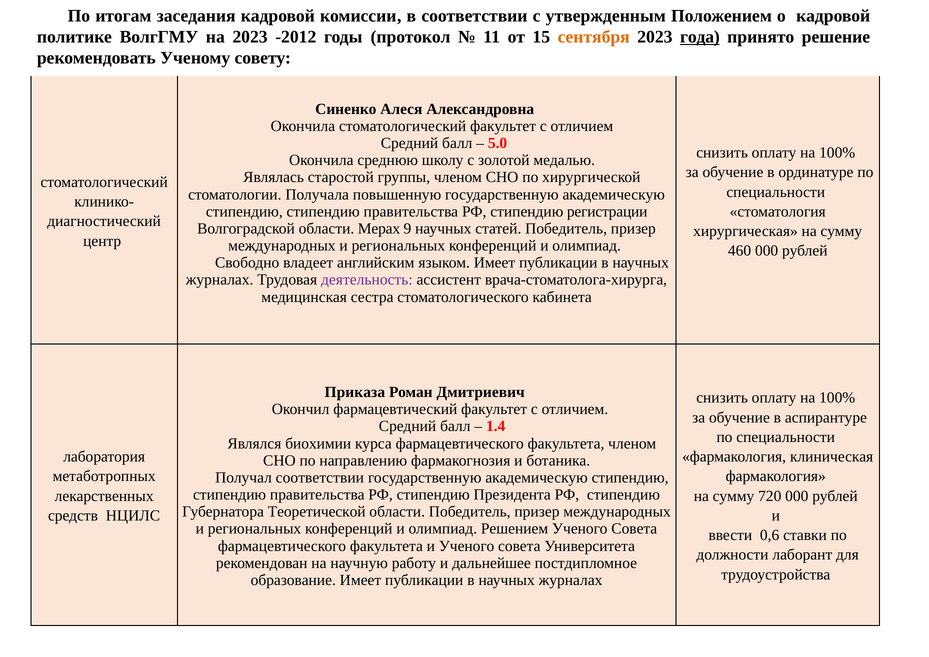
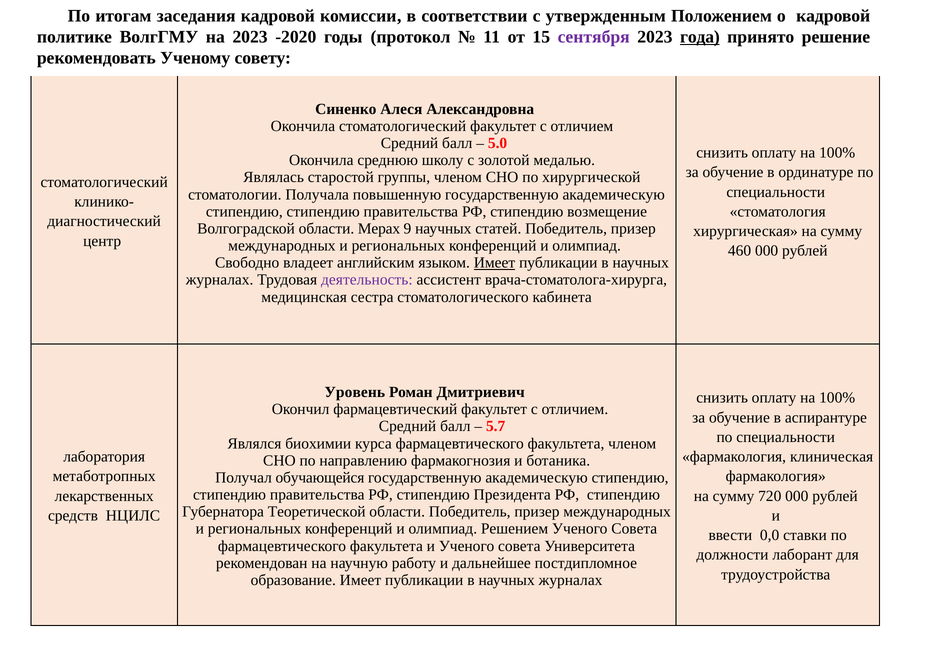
-2012: -2012 -> -2020 (296, 37)
сентября colour: orange -> purple (594, 37)
регистрации: регистрации -> возмещение (607, 212)
Имеет underline: none -> present (494, 263)
Приказа: Приказа -> Уровень (355, 392)
1.4: 1.4 -> 5.7 (496, 426)
Получал соответствии: соответствии -> обучающейся (320, 477)
0,6: 0,6 -> 0,0 (770, 535)
